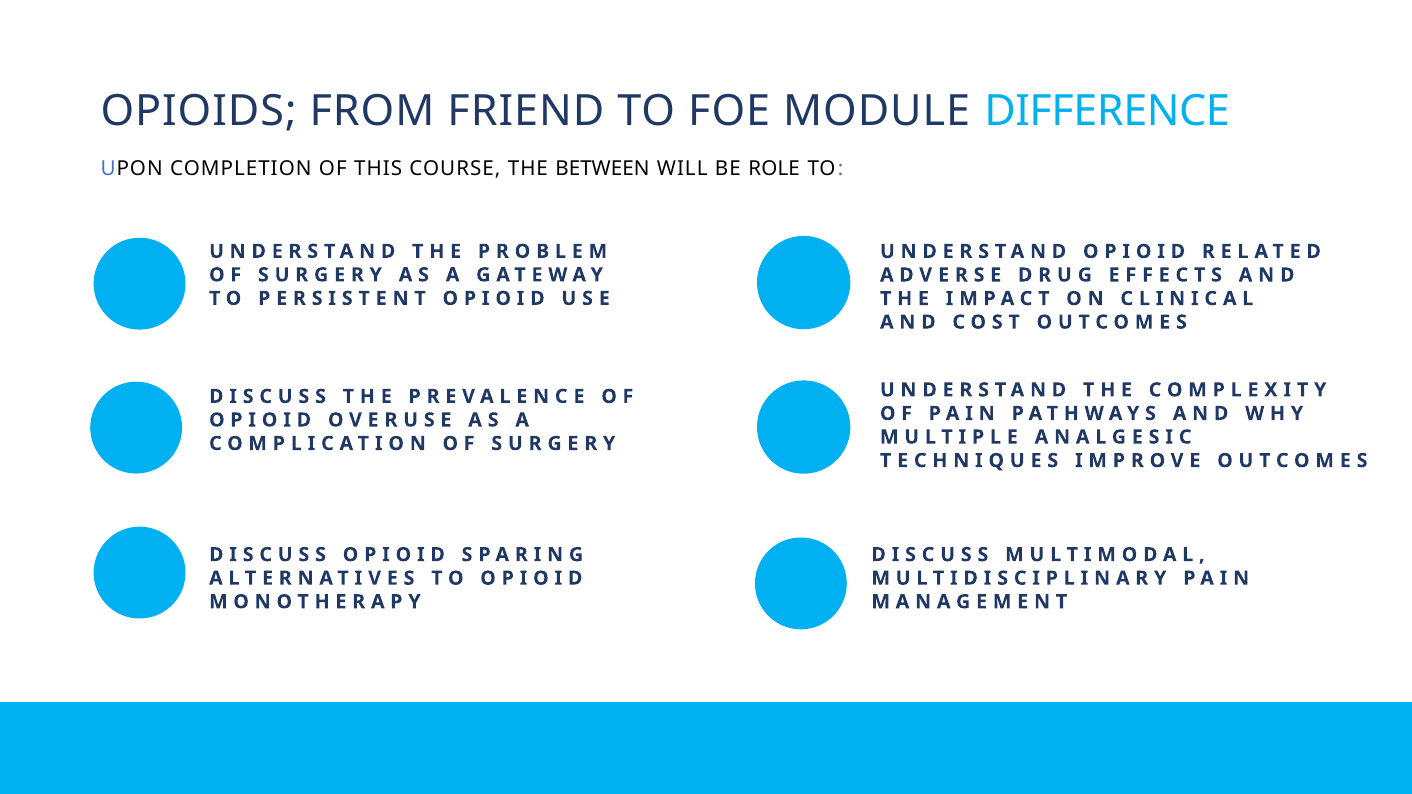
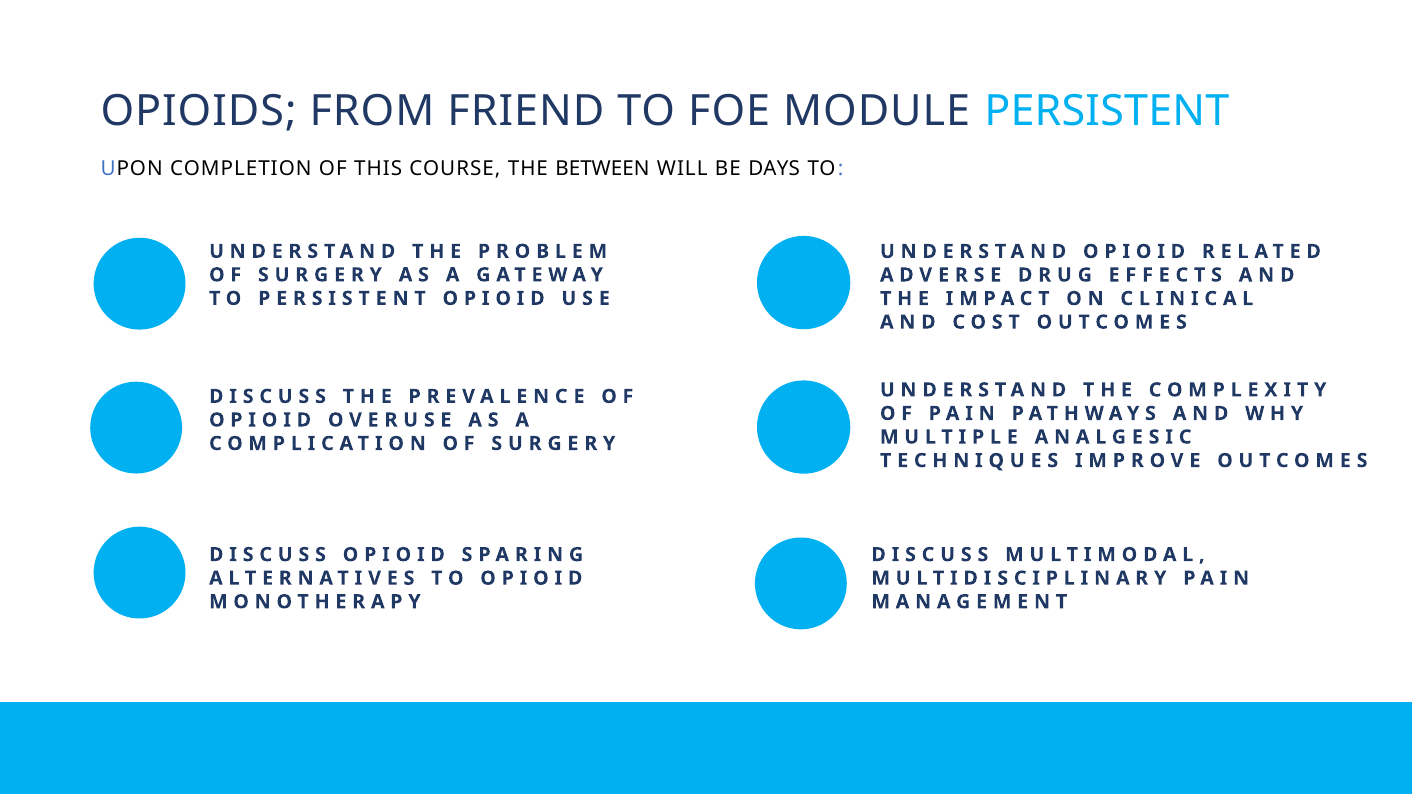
DIFFERENCE: DIFFERENCE -> PERSISTENT (1107, 111)
ROLE: ROLE -> DAYS (774, 168)
